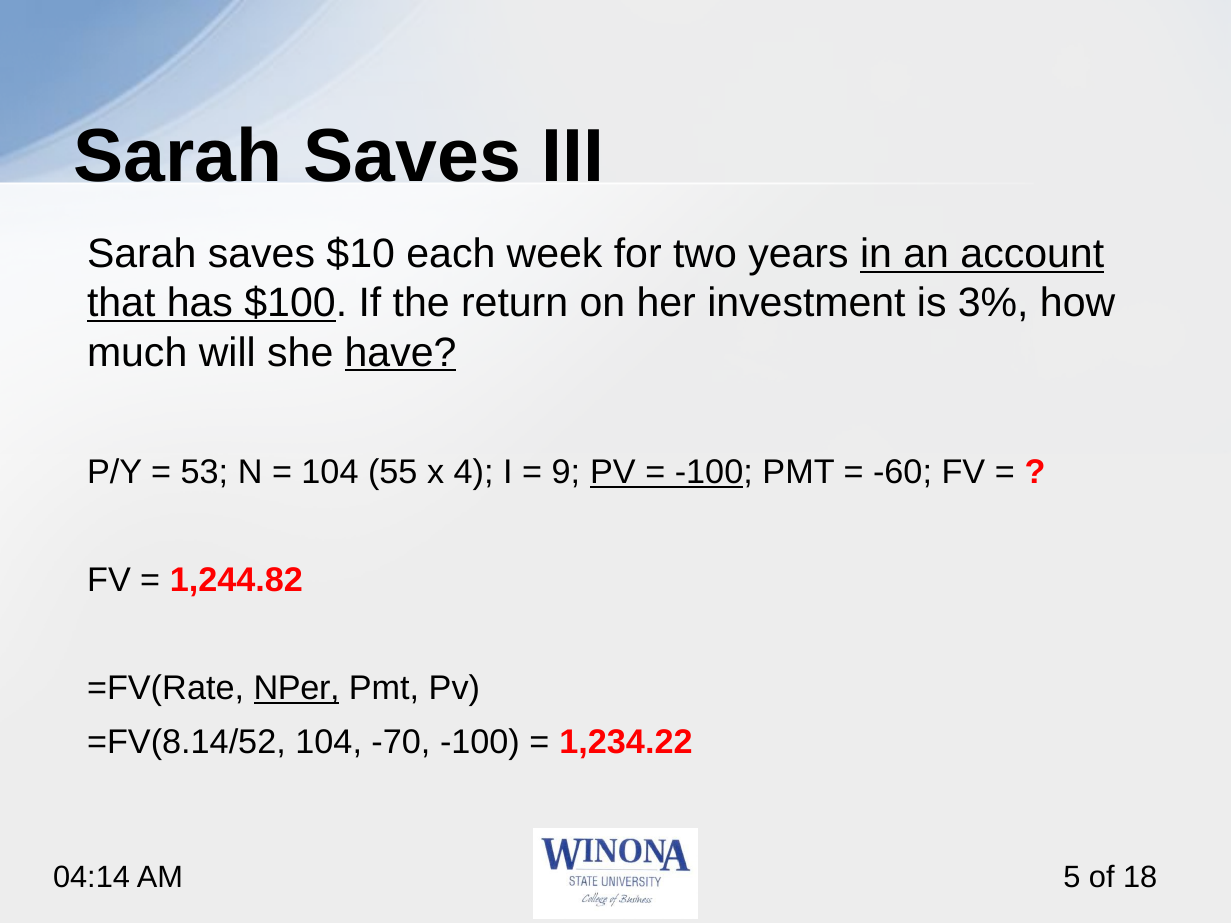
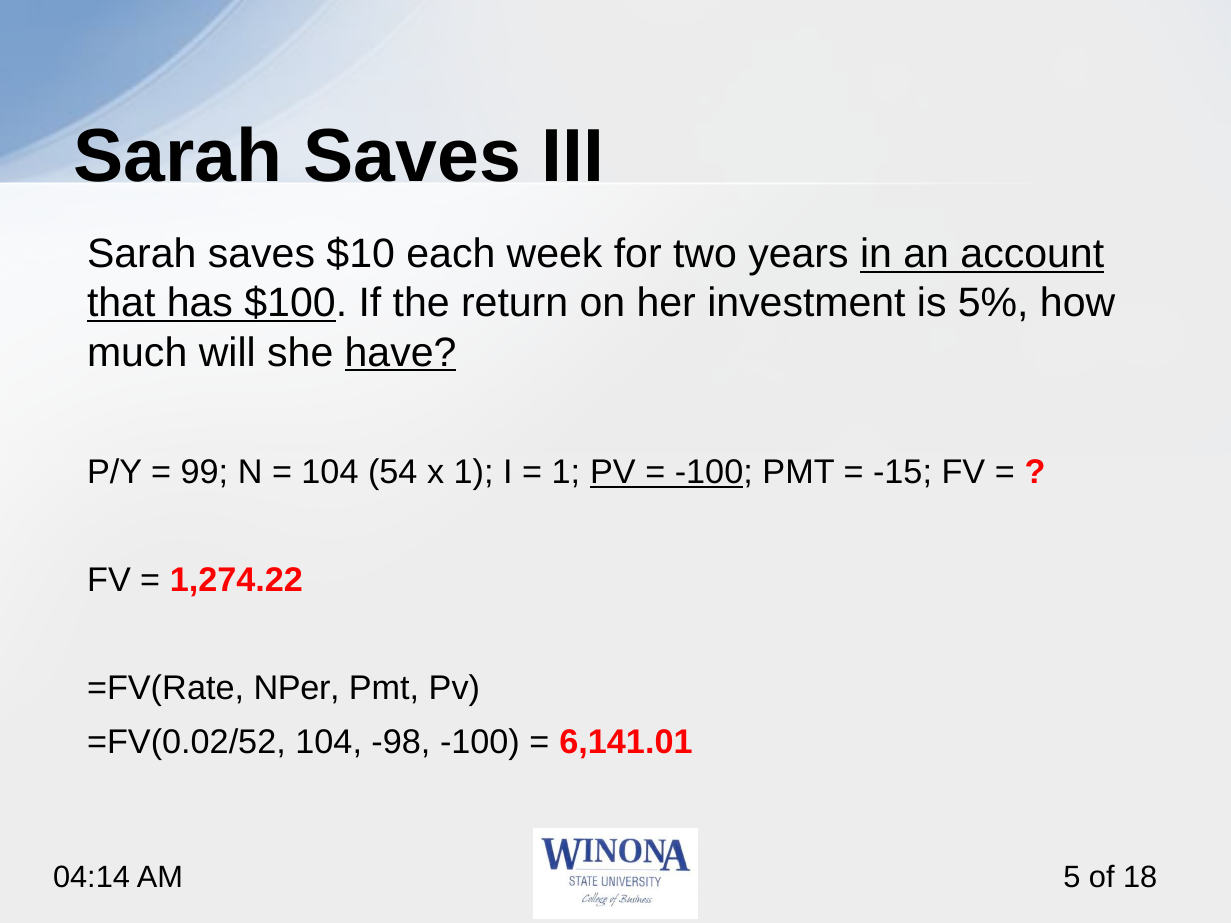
3%: 3% -> 5% (993, 303)
53: 53 -> 99 (204, 472)
55: 55 -> 54 (393, 472)
x 4: 4 -> 1 (474, 472)
9: 9 -> 1 (566, 472)
-60: -60 -> -15 (903, 472)
1,244.82: 1,244.82 -> 1,274.22 (236, 580)
NPer underline: present -> none (297, 688)
=FV(8.14/52: =FV(8.14/52 -> =FV(0.02/52 (186, 742)
-70: -70 -> -98 (401, 742)
1,234.22: 1,234.22 -> 6,141.01 (626, 742)
